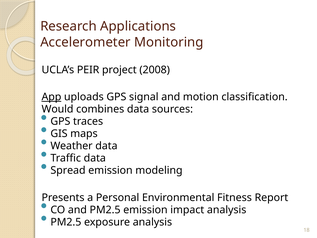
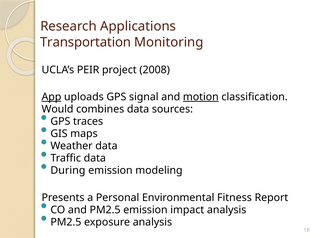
Accelerometer: Accelerometer -> Transportation (86, 42)
motion underline: none -> present (201, 97)
Spread: Spread -> During (68, 170)
